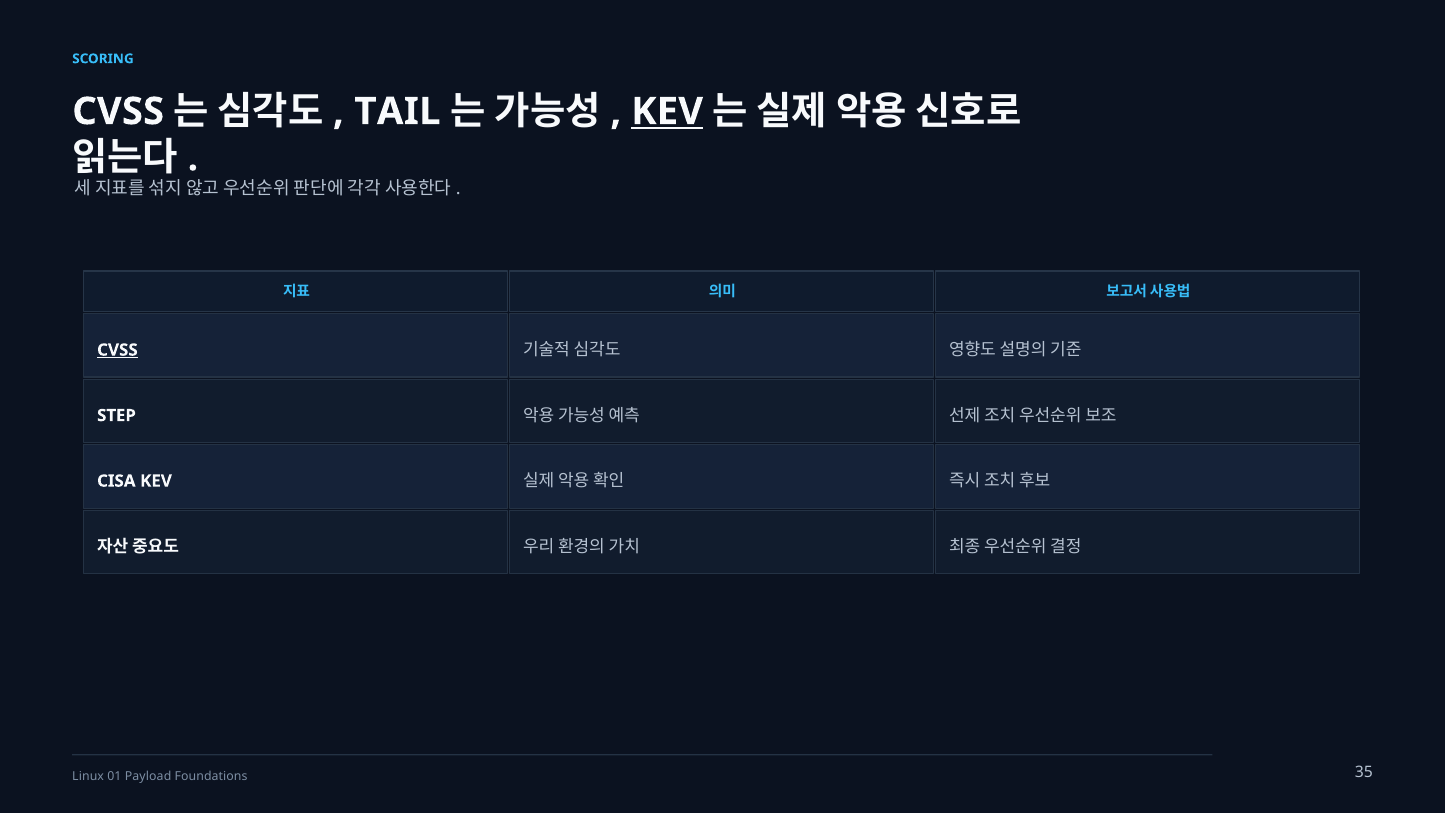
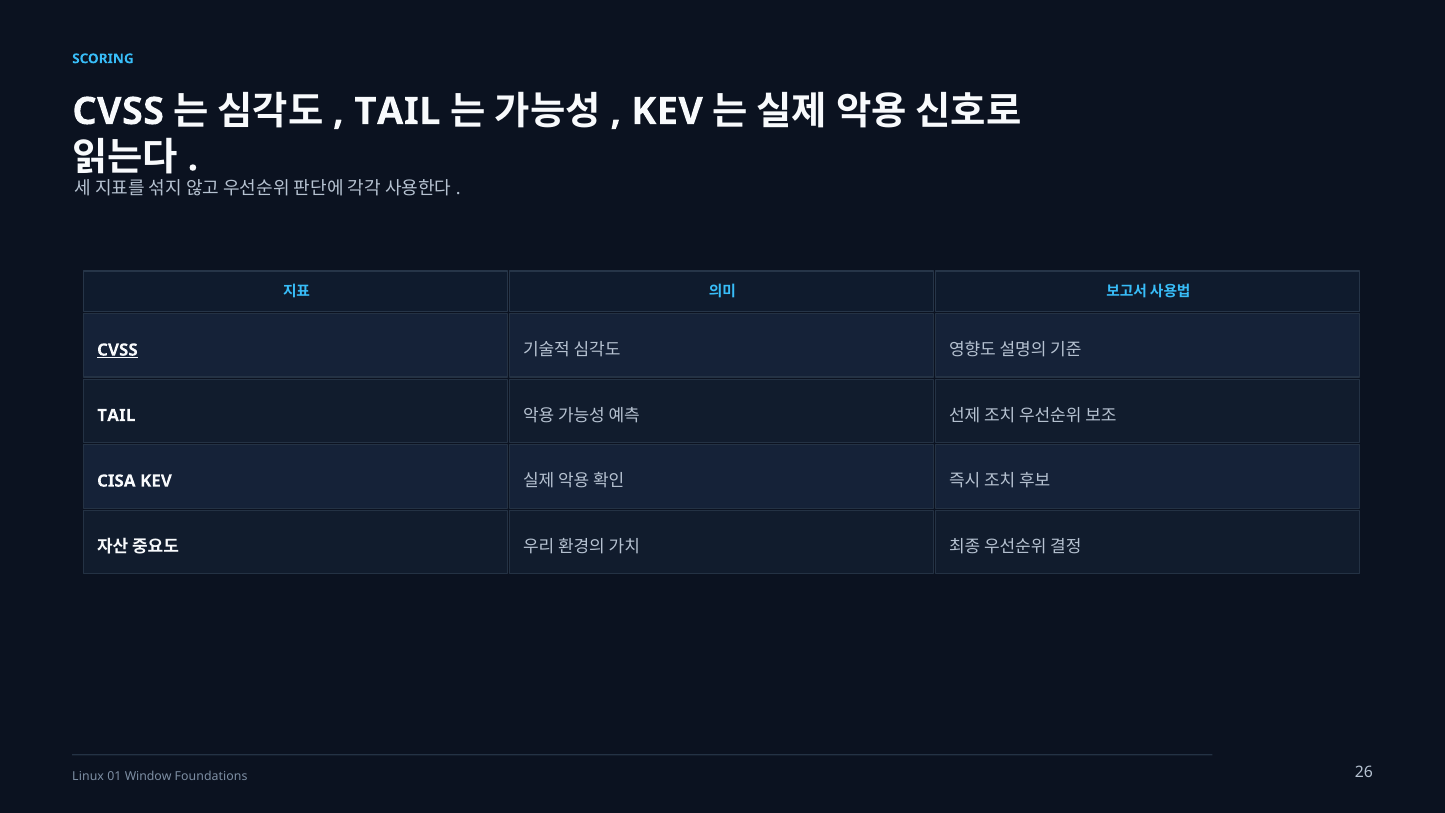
KEV underline: present -> none (667, 111)
STEP: STEP -> TAIL (116, 415)
Payload: Payload -> Window (148, 776)
35: 35 -> 26 (1364, 773)
